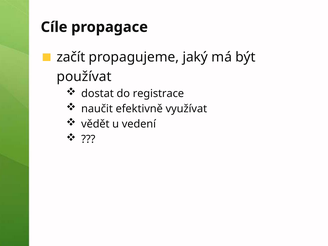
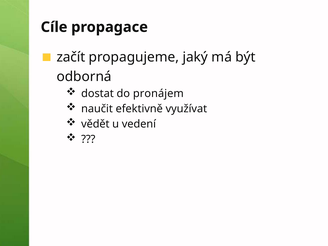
používat: používat -> odborná (84, 77)
registrace: registrace -> pronájem (158, 93)
